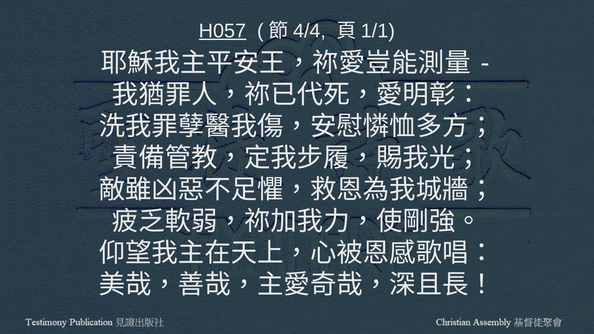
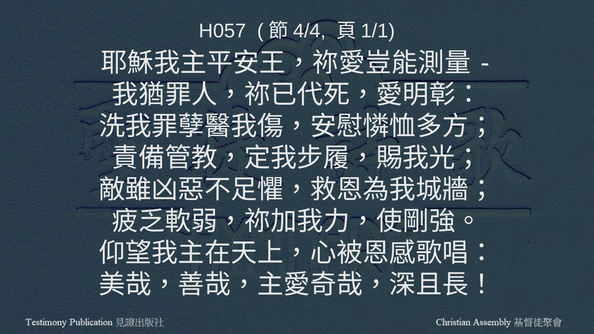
H057 underline: present -> none (223, 31)
